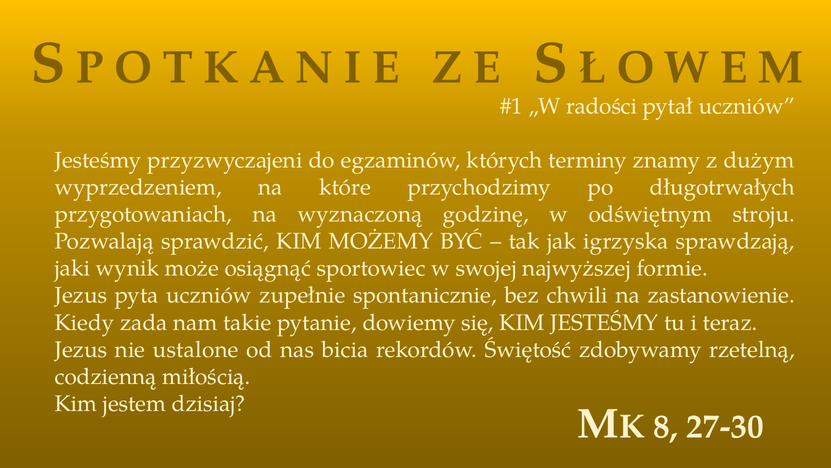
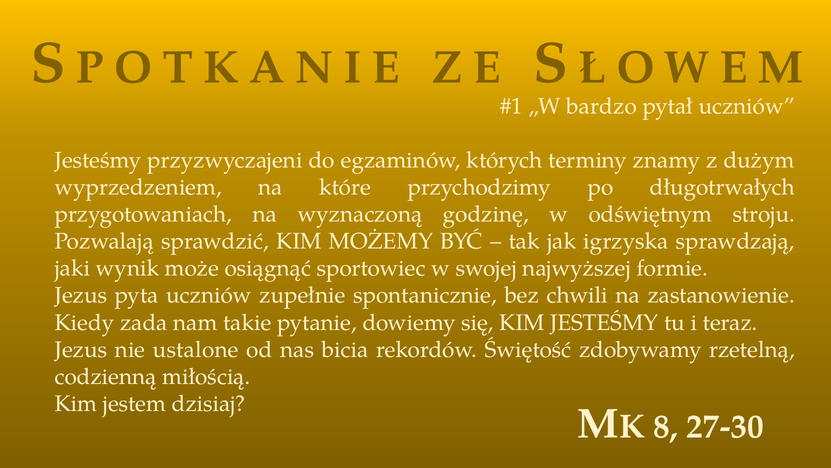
radości: radości -> bardzo (602, 106)
